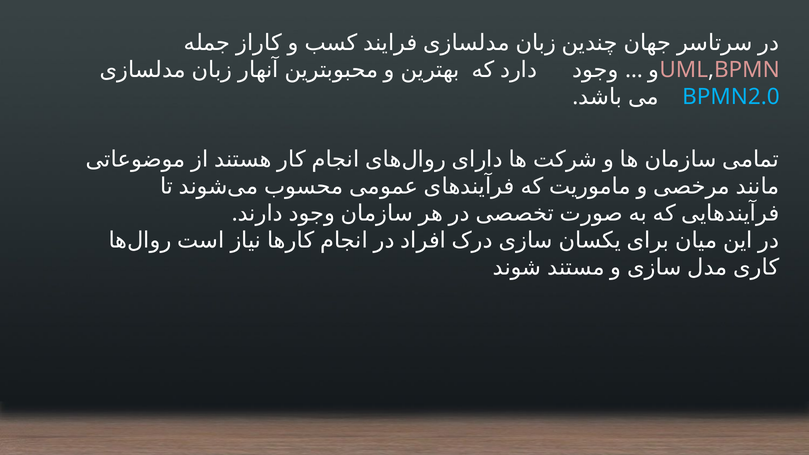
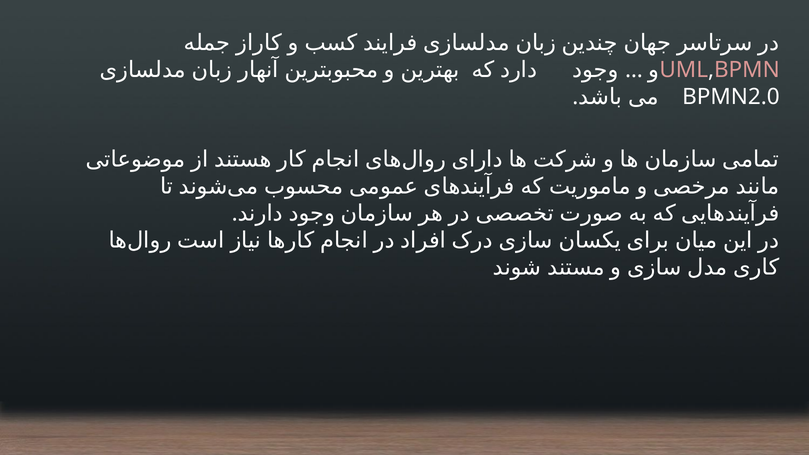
BPMN2.0 colour: light blue -> white (731, 97)
